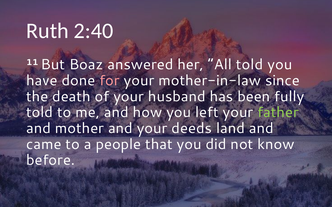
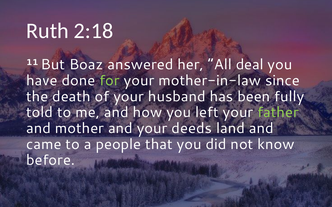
2:40: 2:40 -> 2:18 (94, 31)
All told: told -> deal (250, 65)
for colour: pink -> light green (109, 81)
